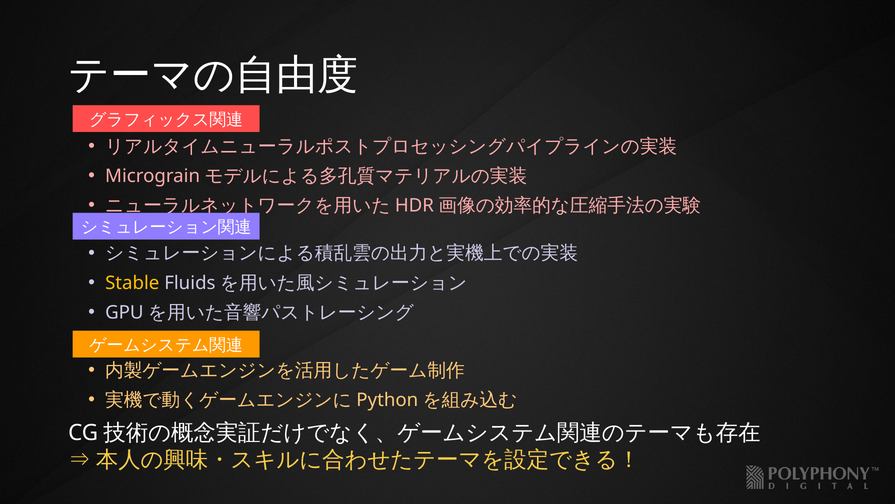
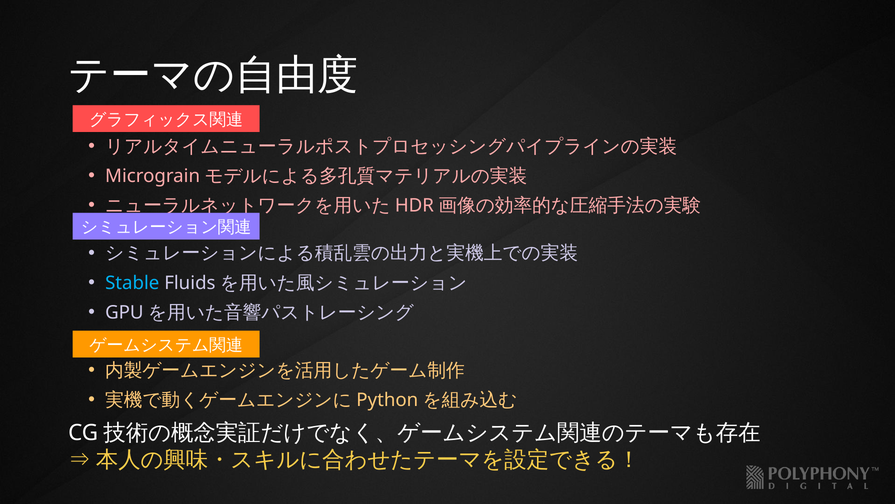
Stable colour: yellow -> light blue (132, 283)
